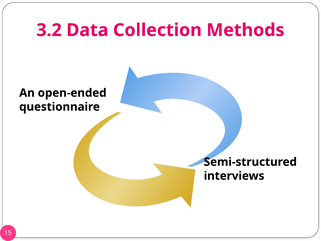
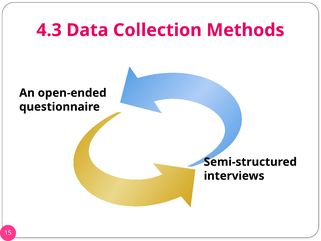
3.2: 3.2 -> 4.3 (49, 30)
